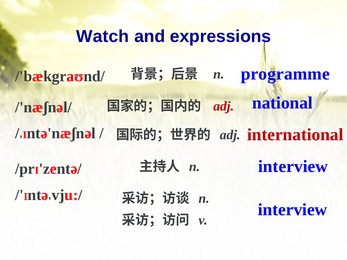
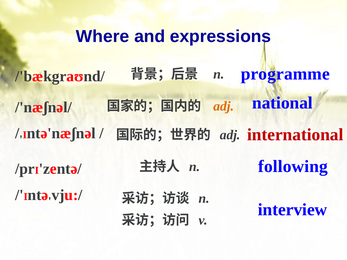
Watch: Watch -> Where (103, 36)
adj colour: red -> orange (224, 106)
interview: interview -> following (293, 167)
